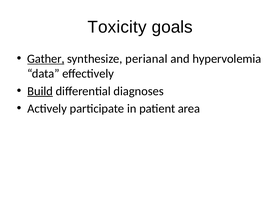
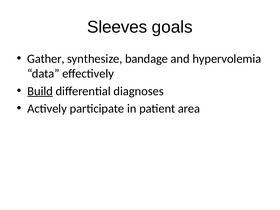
Toxicity: Toxicity -> Sleeves (117, 27)
Gather underline: present -> none (46, 59)
perianal: perianal -> bandage (147, 59)
